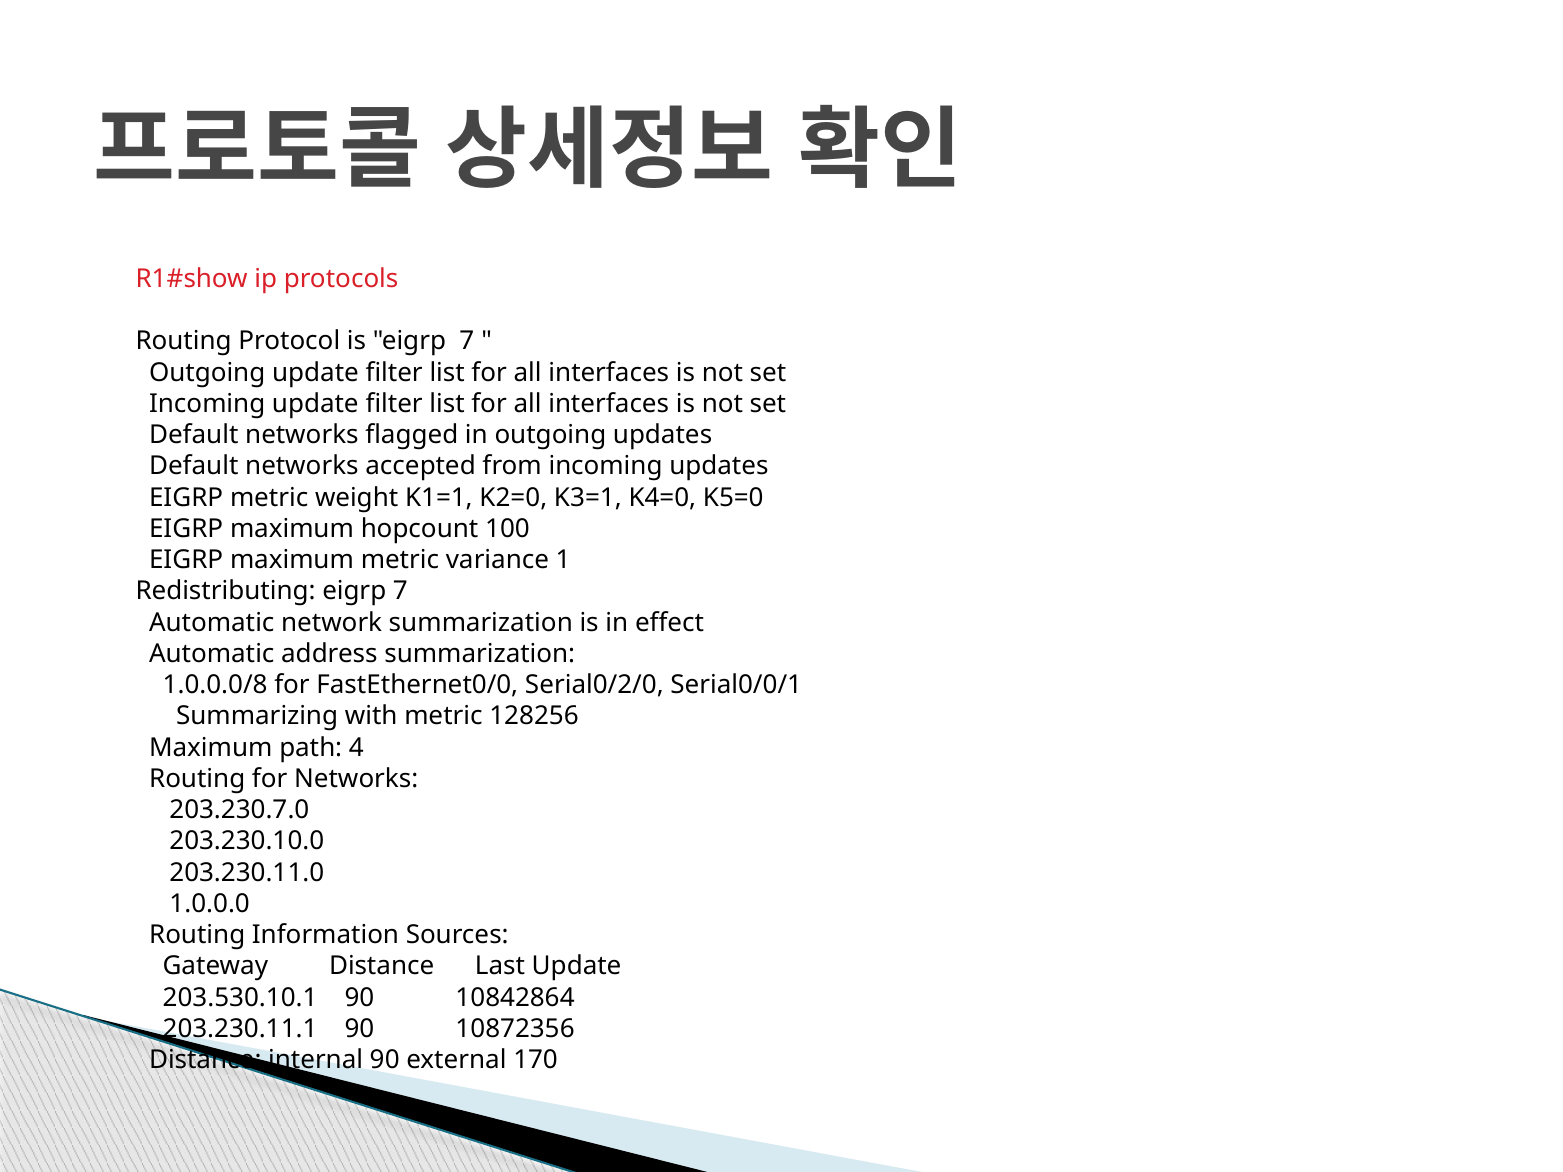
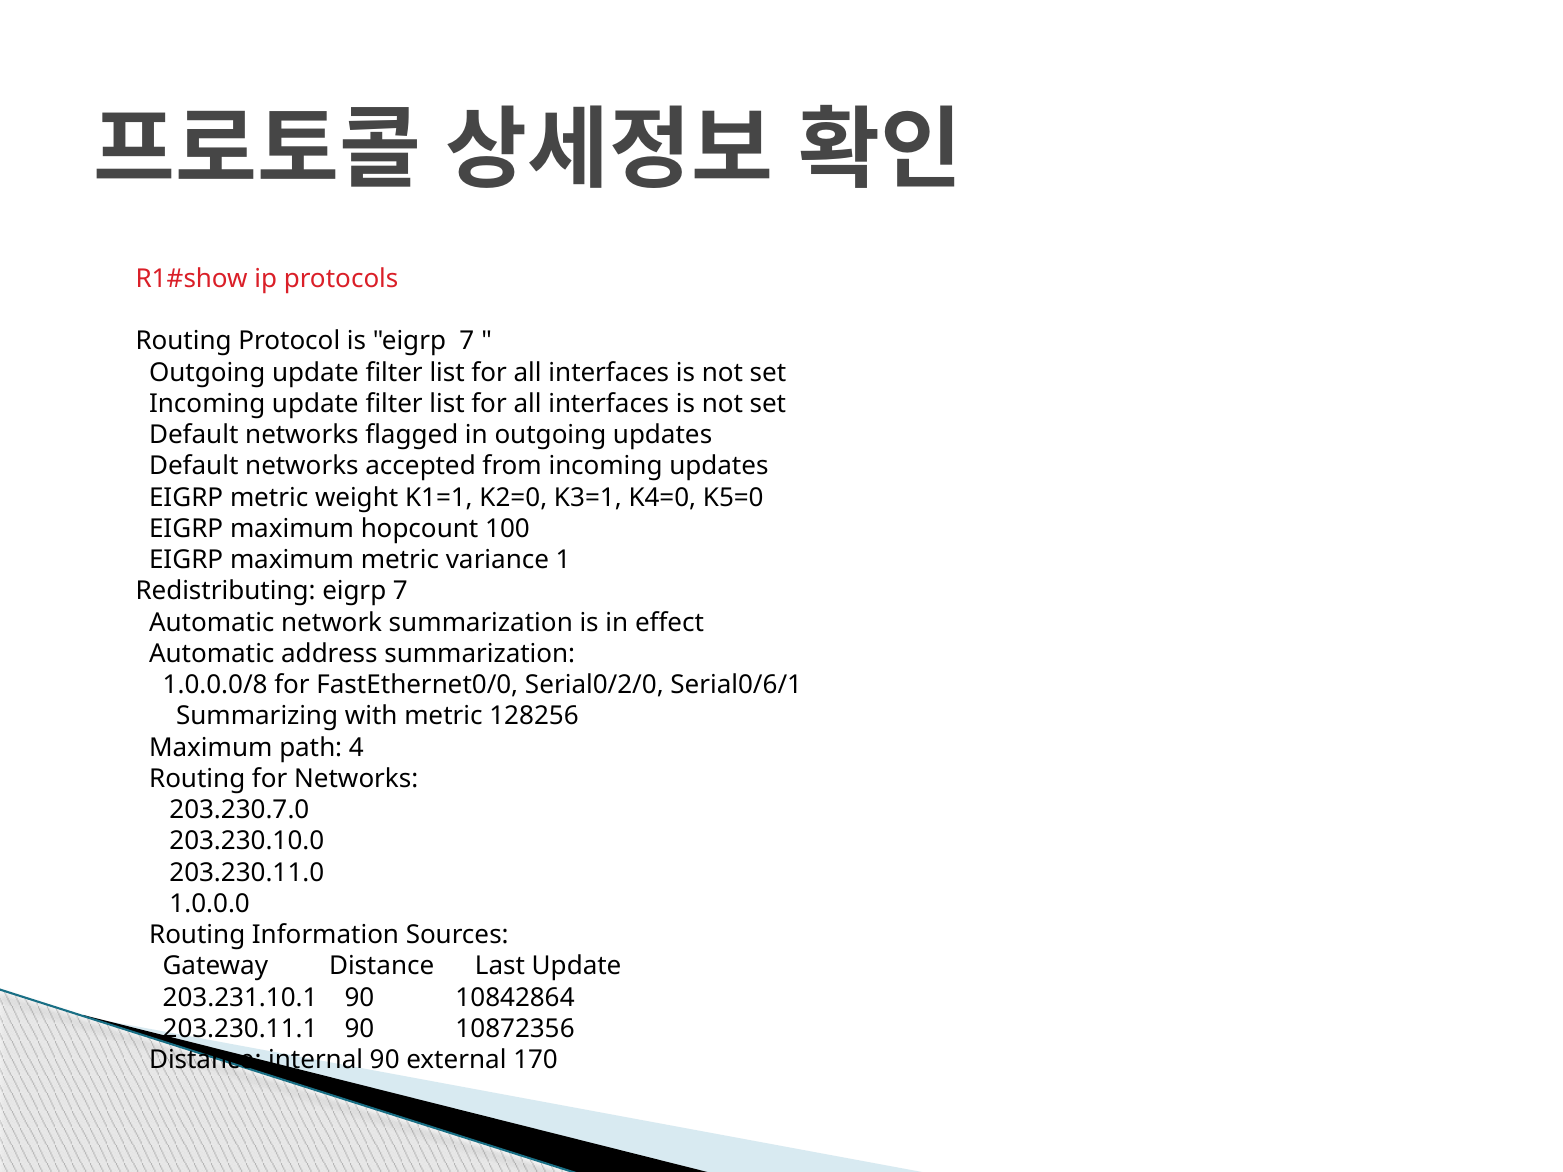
Serial0/0/1: Serial0/0/1 -> Serial0/6/1 (736, 685)
203.530.10.1: 203.530.10.1 -> 203.231.10.1 (240, 998)
